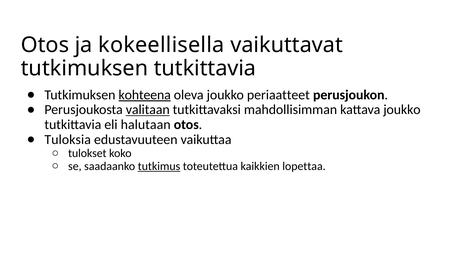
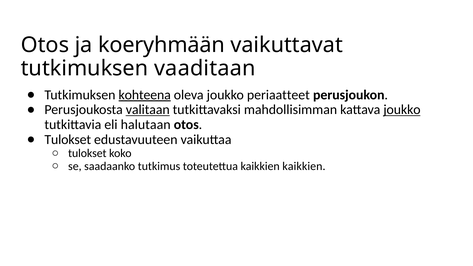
kokeellisella: kokeellisella -> koeryhmään (161, 45)
tutkimuksen tutkittavia: tutkittavia -> vaaditaan (205, 68)
joukko underline: none -> present (402, 110)
Tuloksia: Tuloksia -> Tulokset (68, 140)
tutkimus underline: present -> none (159, 166)
kaikkien lopettaa: lopettaa -> kaikkien (304, 166)
